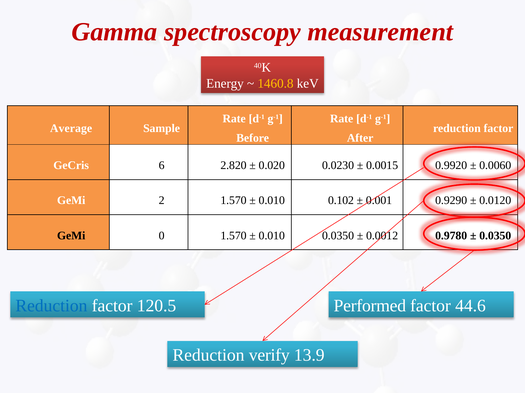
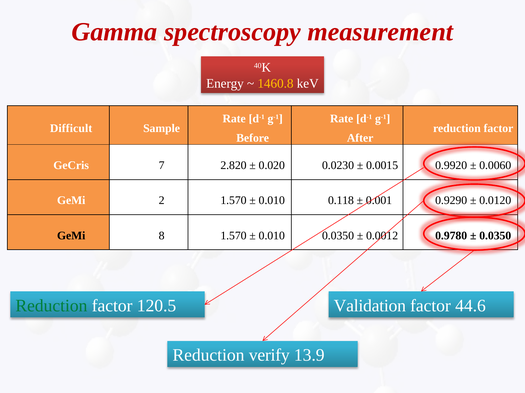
Average: Average -> Difficult (71, 129)
6: 6 -> 7 (162, 166)
0.102: 0.102 -> 0.118 (341, 201)
0: 0 -> 8 (162, 236)
Reduction colour: blue -> green (51, 306)
Performed: Performed -> Validation (370, 306)
